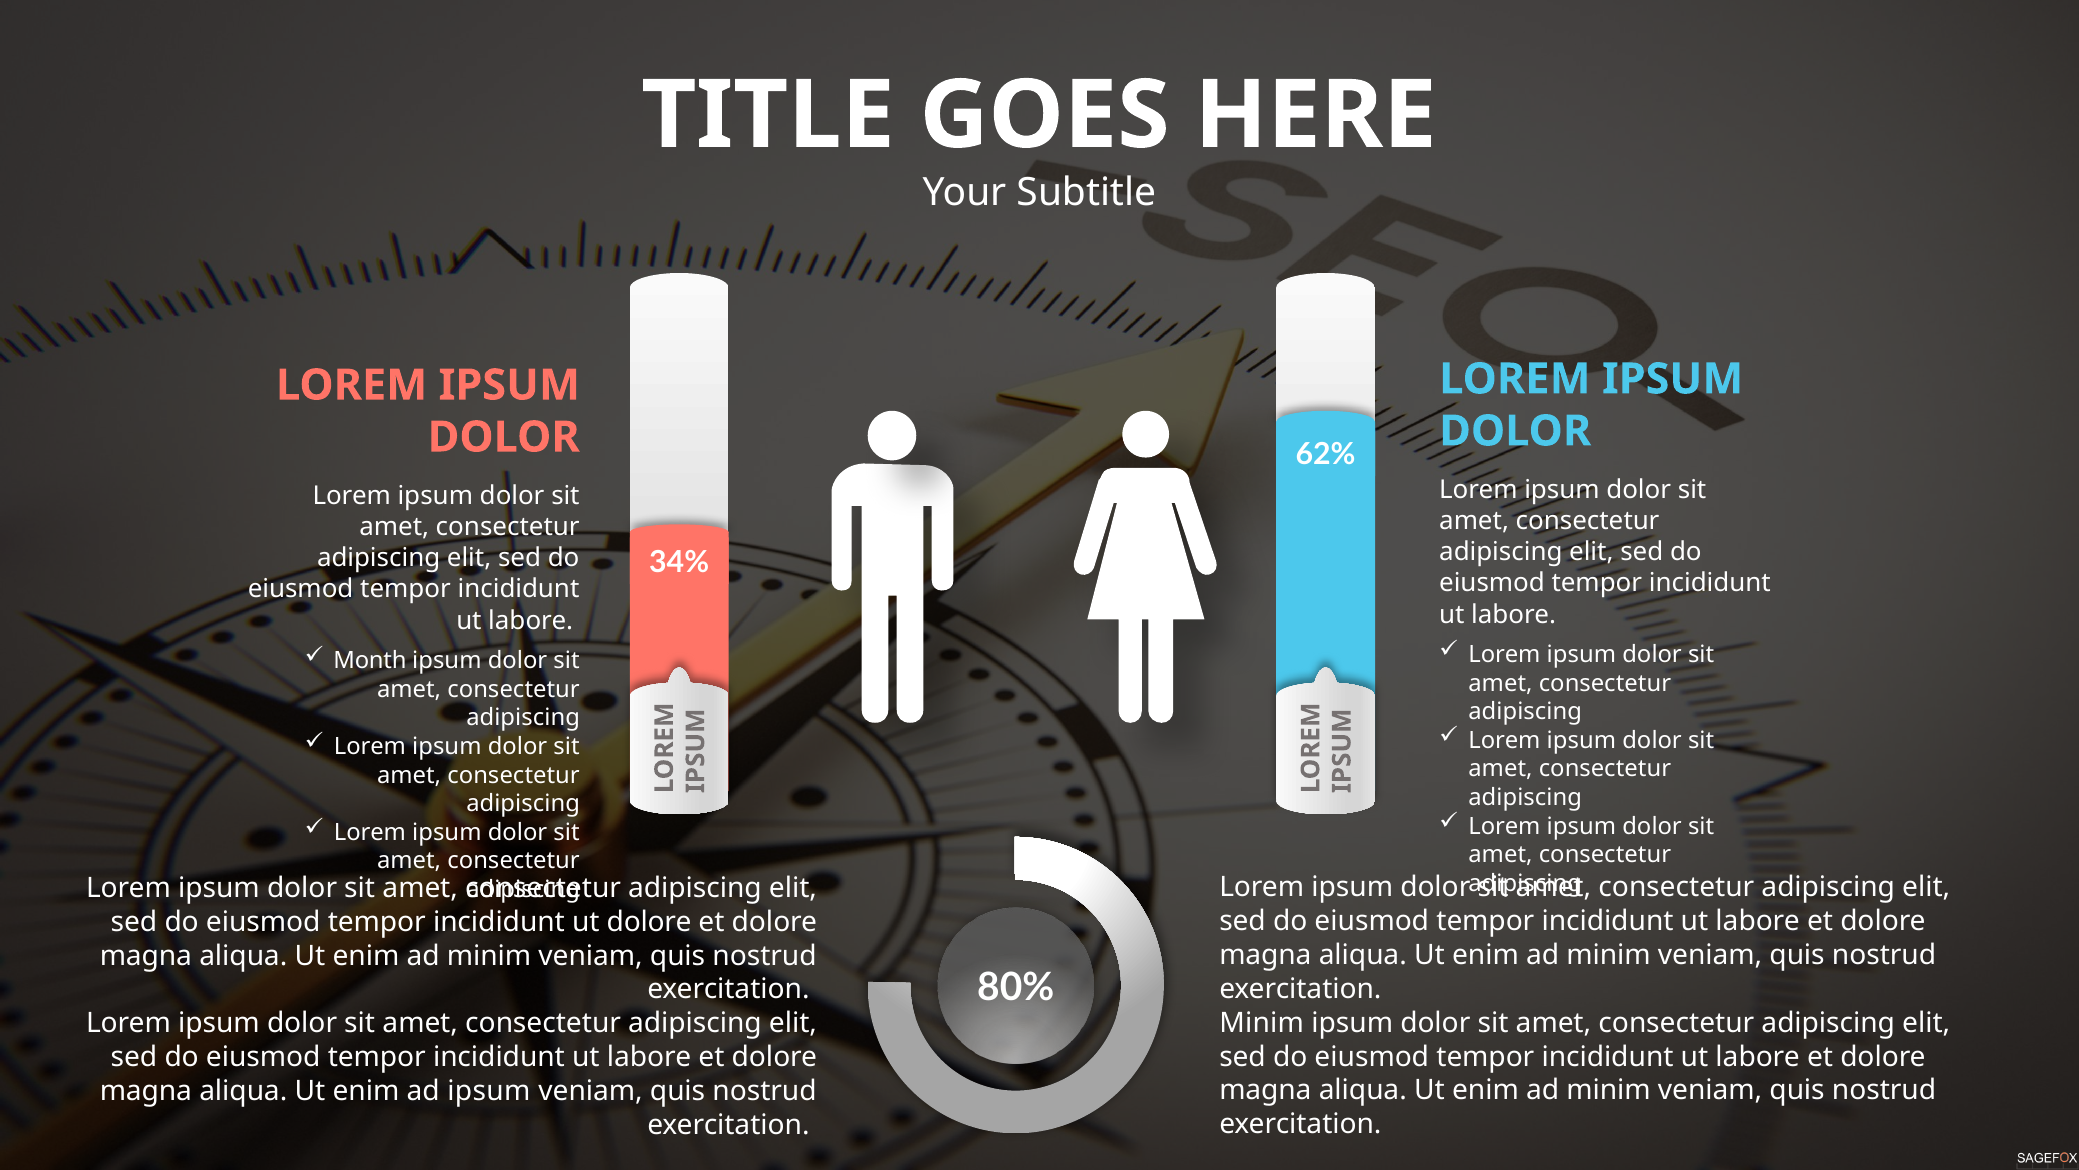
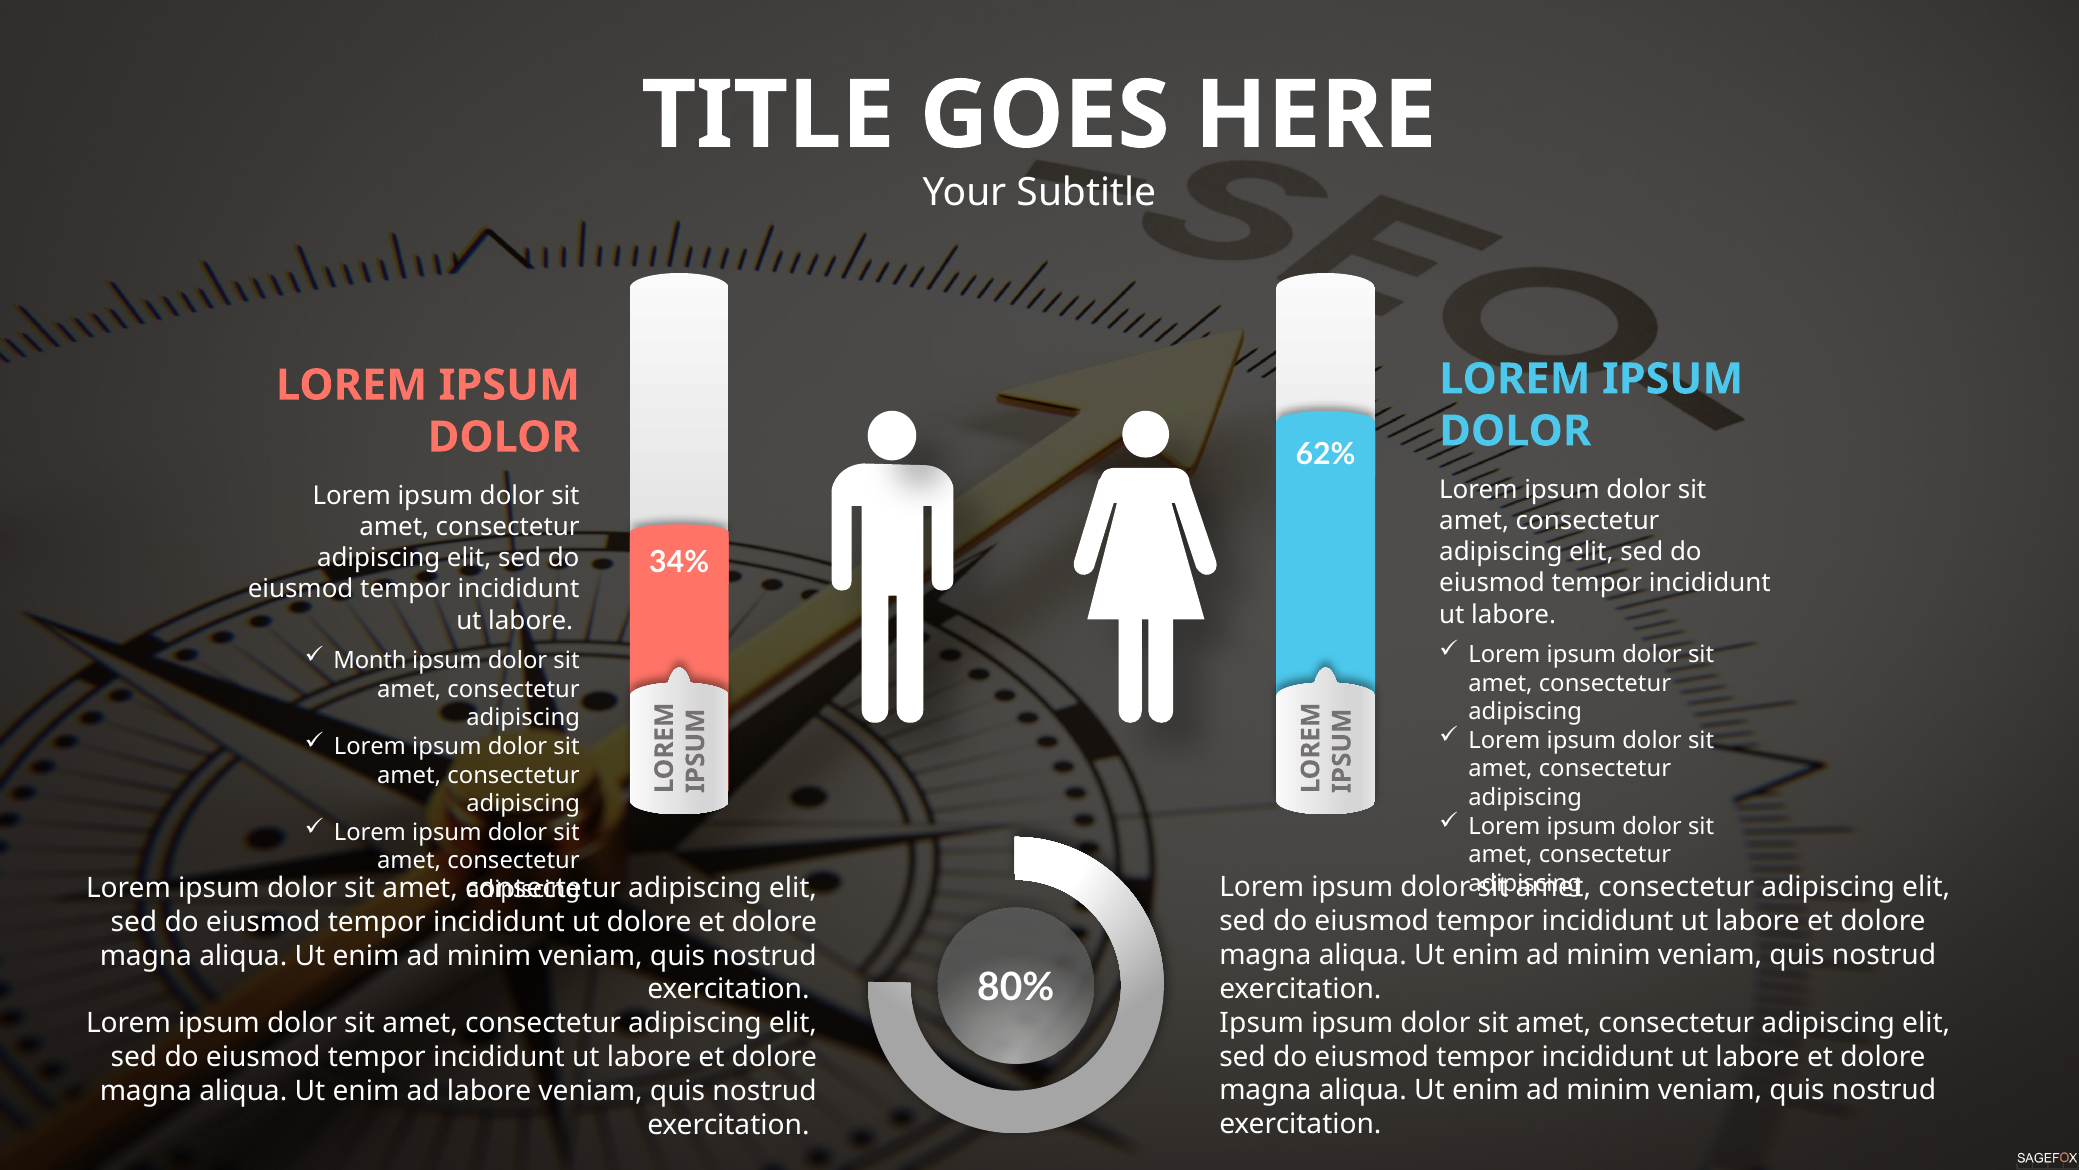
Minim: Minim -> Ipsum (1262, 1022)
ad ipsum: ipsum -> labore (489, 1091)
